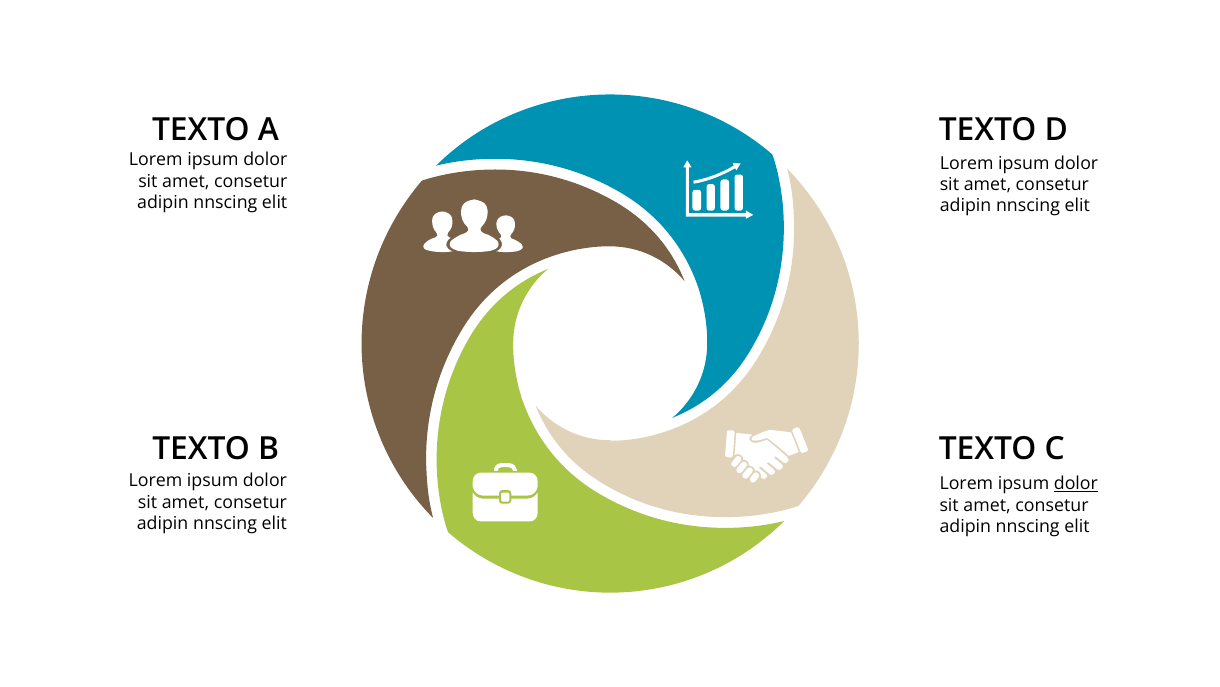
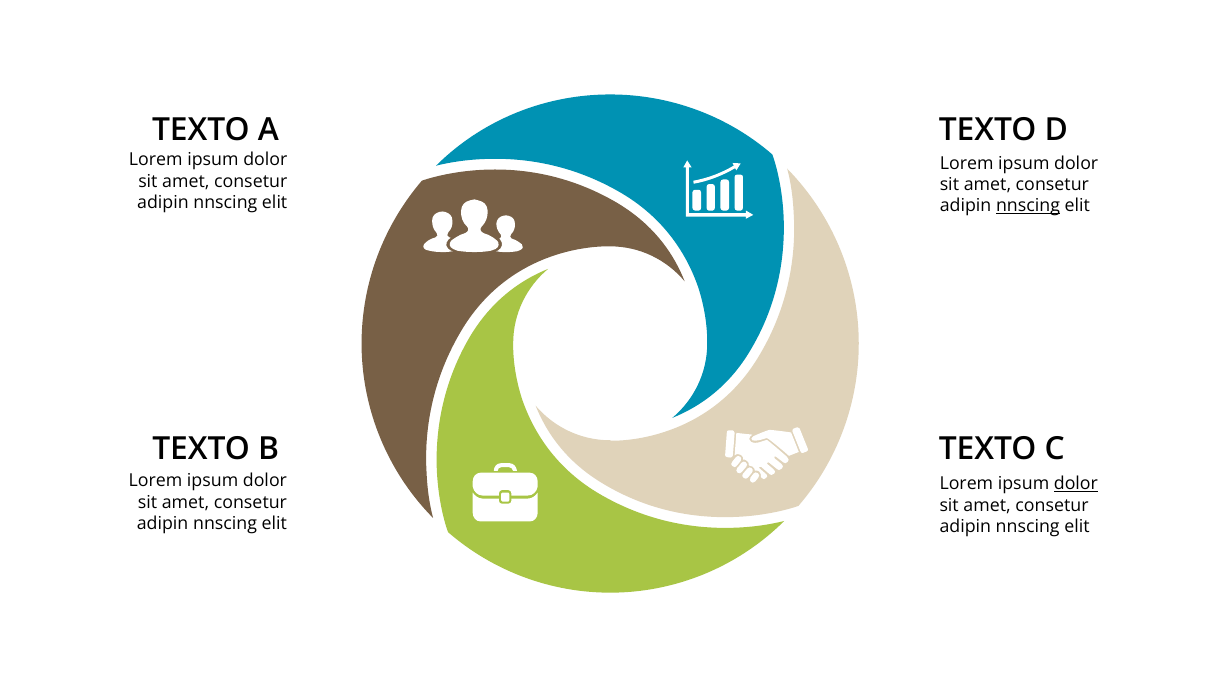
nnscing underline: none -> present (1028, 206)
